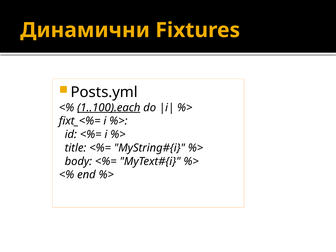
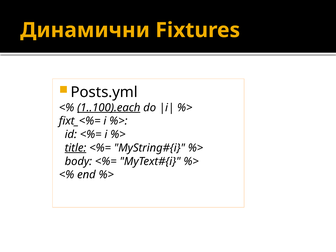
title underline: none -> present (76, 148)
